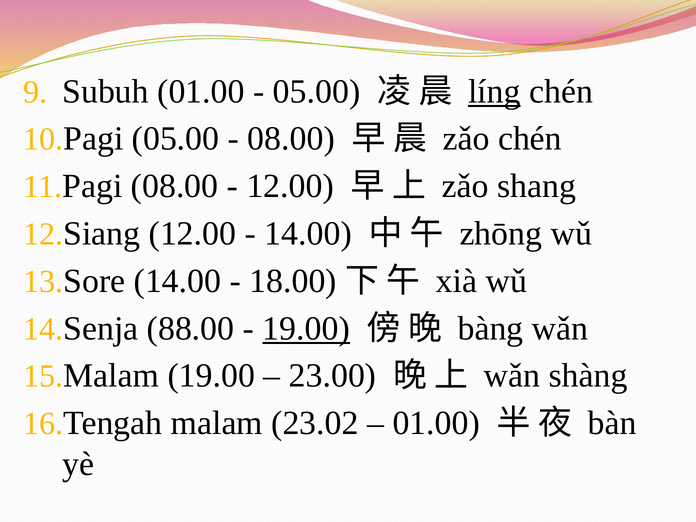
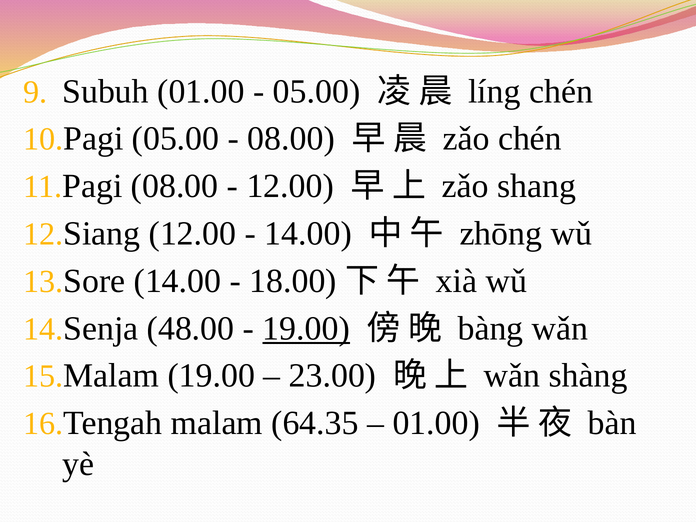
líng underline: present -> none (494, 91)
88.00: 88.00 -> 48.00 (191, 328)
23.02: 23.02 -> 64.35 (315, 423)
